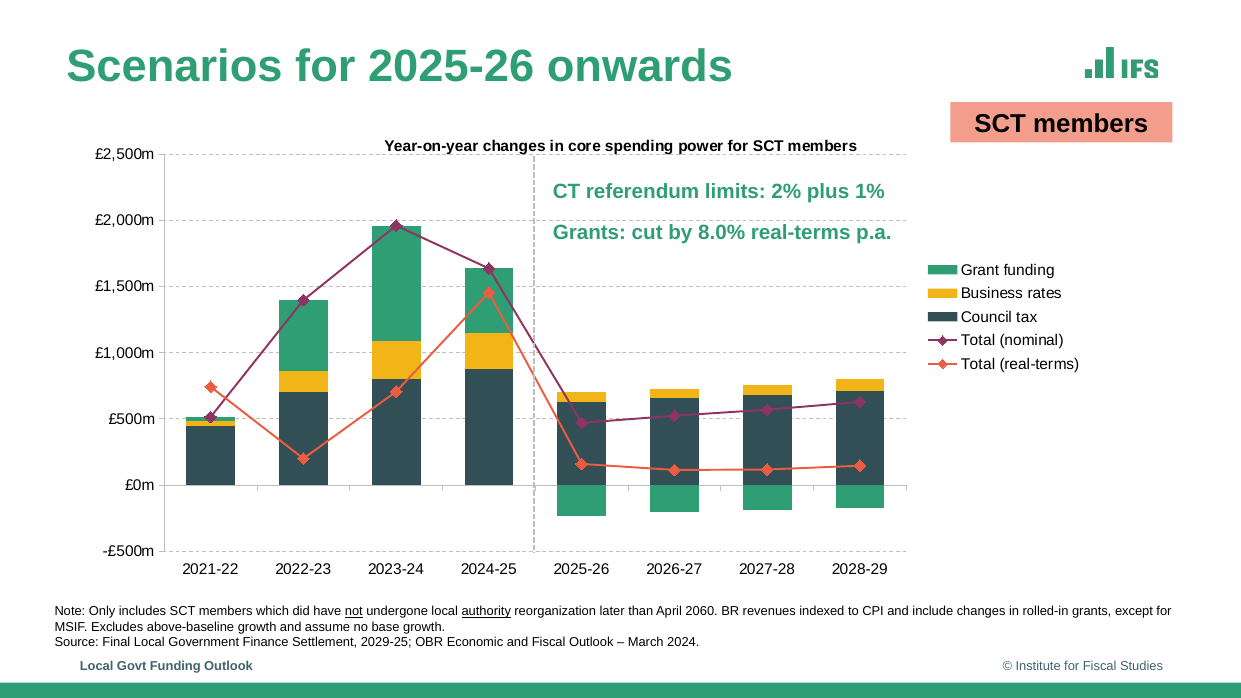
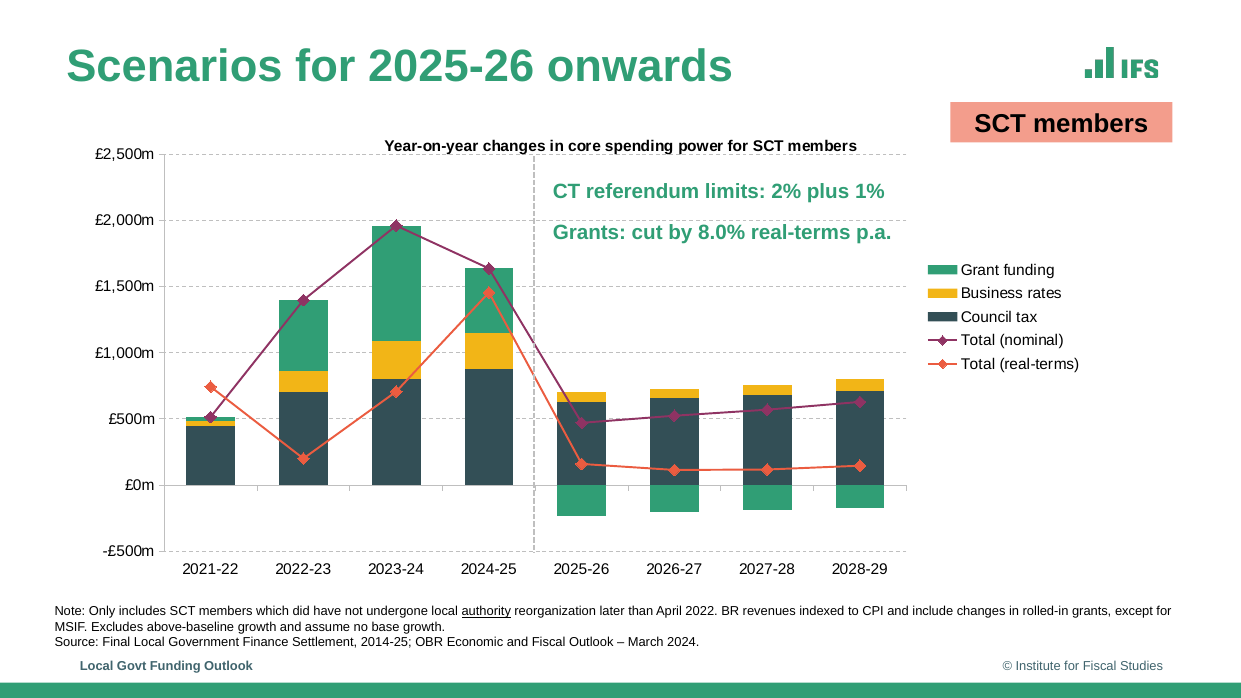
not underline: present -> none (354, 612)
2060: 2060 -> 2022 (702, 612)
2029-25: 2029-25 -> 2014-25 (386, 643)
